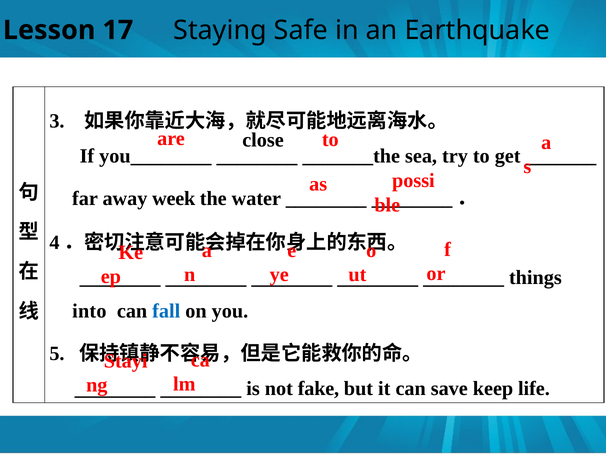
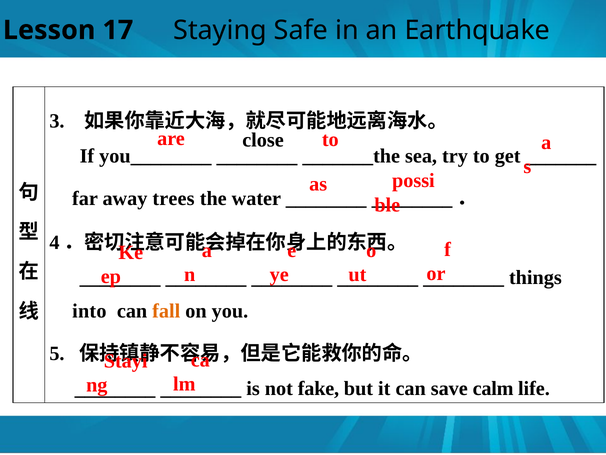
week: week -> trees (174, 198)
fall colour: blue -> orange (166, 311)
keep: keep -> calm (493, 388)
